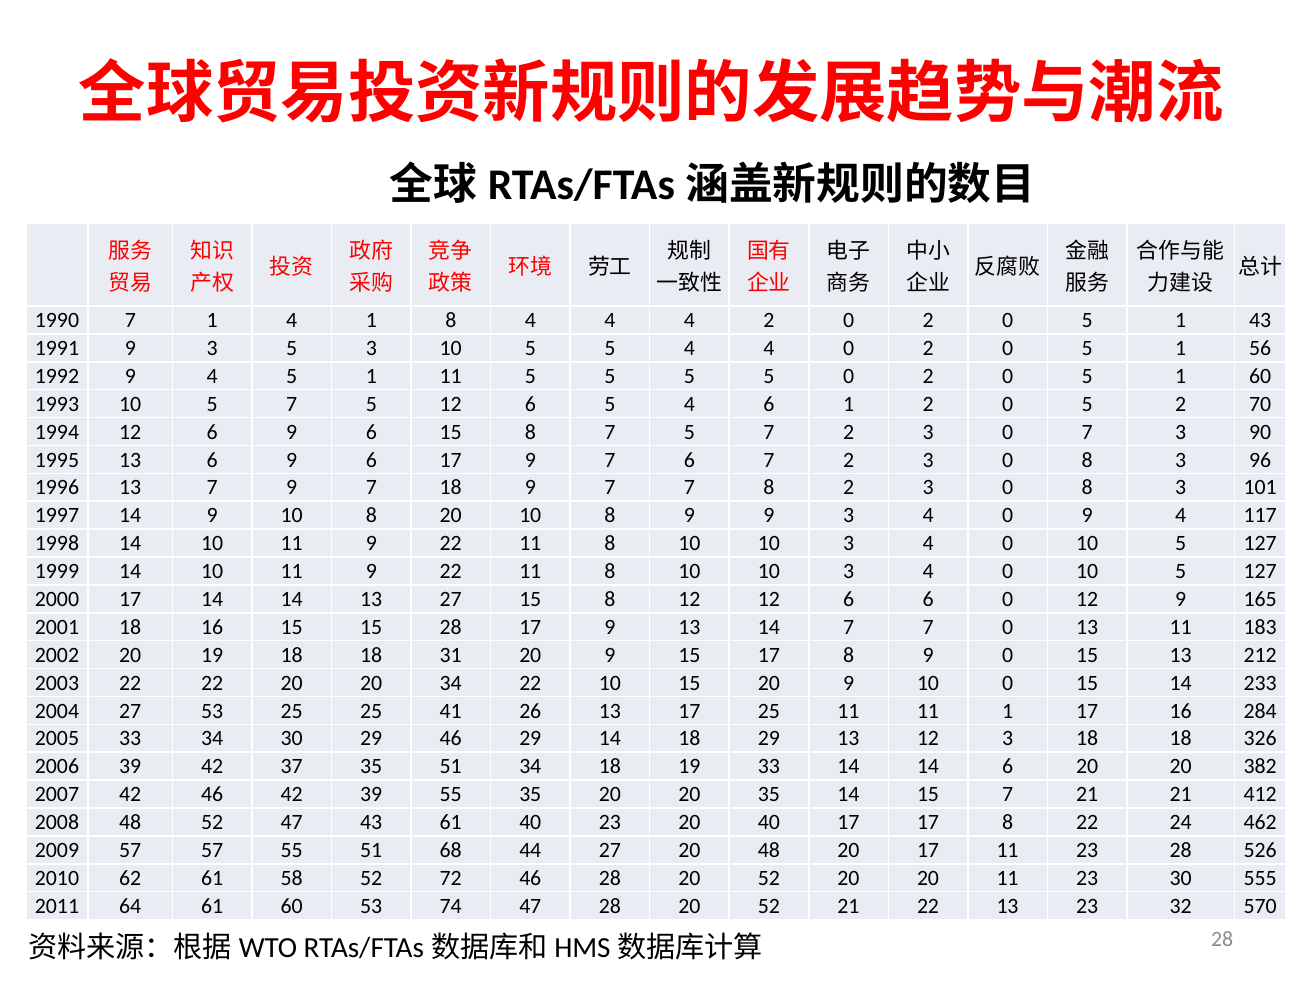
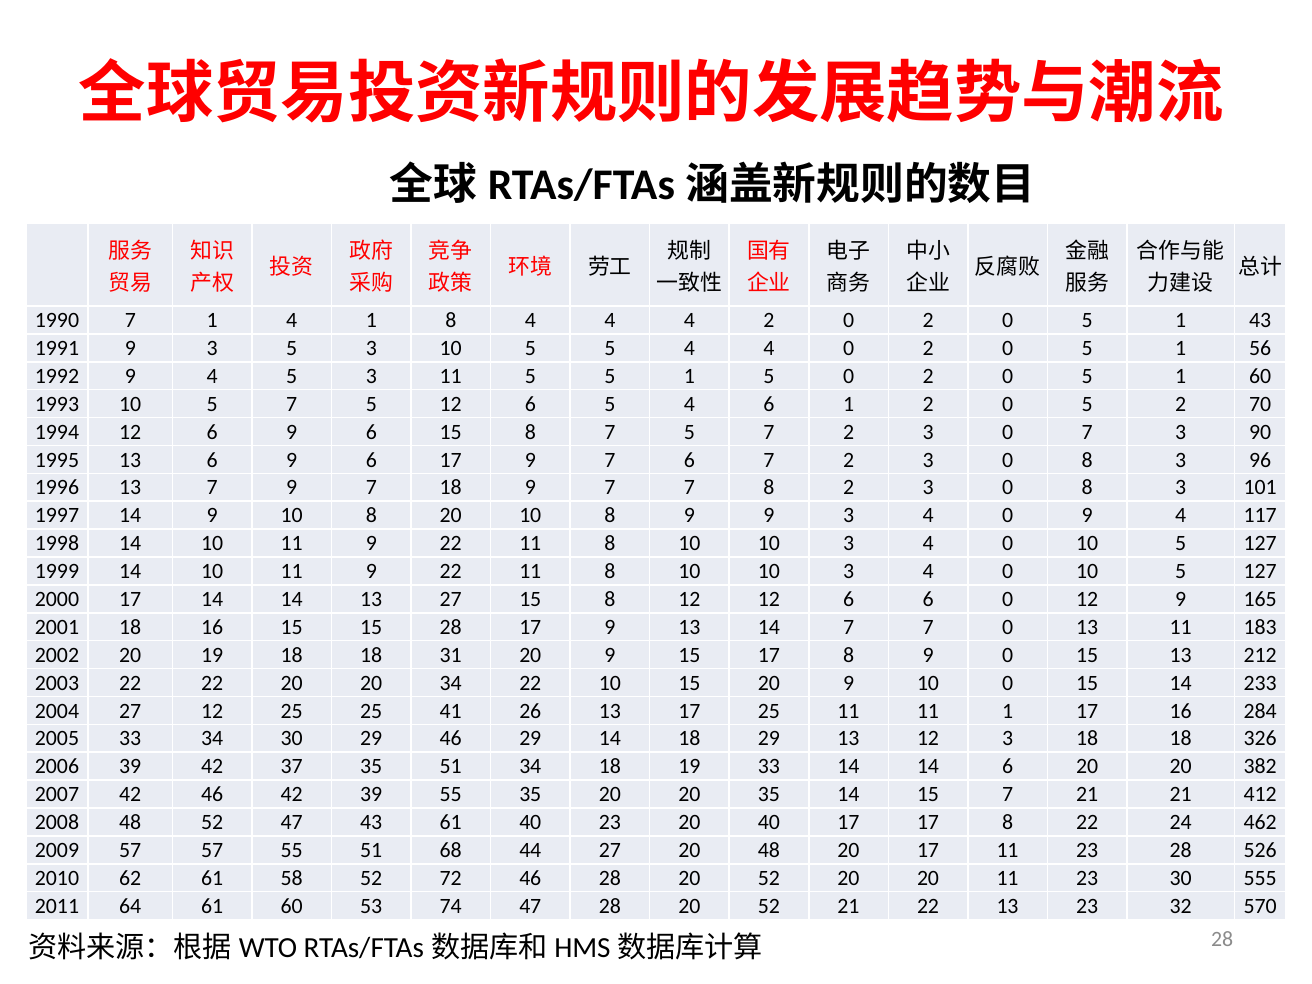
4 5 1: 1 -> 3 (371, 376)
11 5 5 5: 5 -> 1 (689, 376)
27 53: 53 -> 12 (212, 711)
